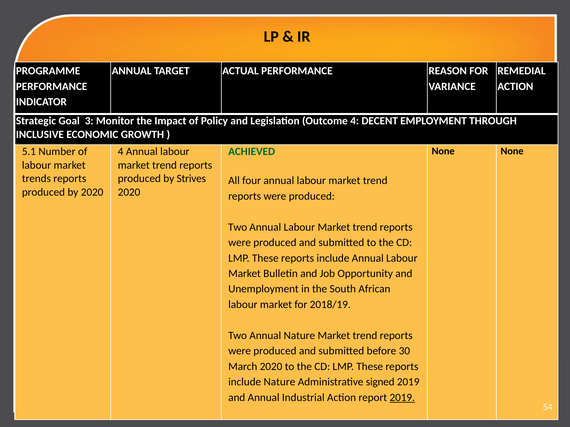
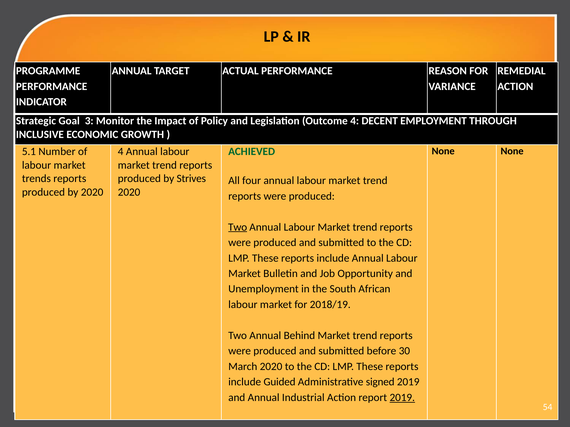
Two underline: none -> present (238, 227)
Annual Nature: Nature -> Behind (299, 336)
include Nature: Nature -> Guided (280, 382)
